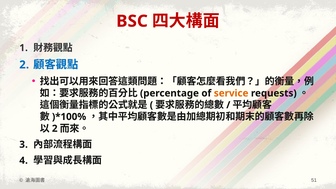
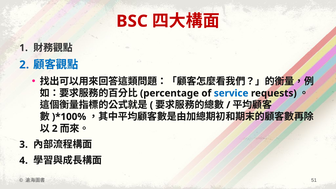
service colour: orange -> blue (231, 93)
